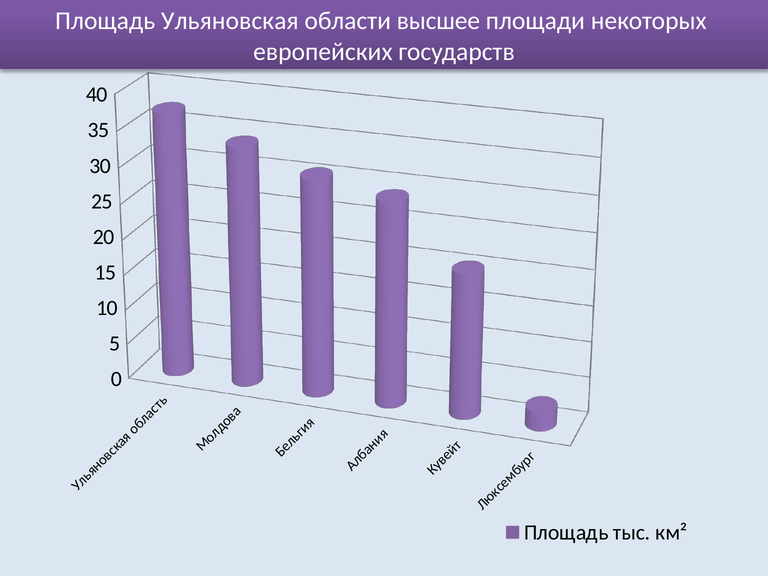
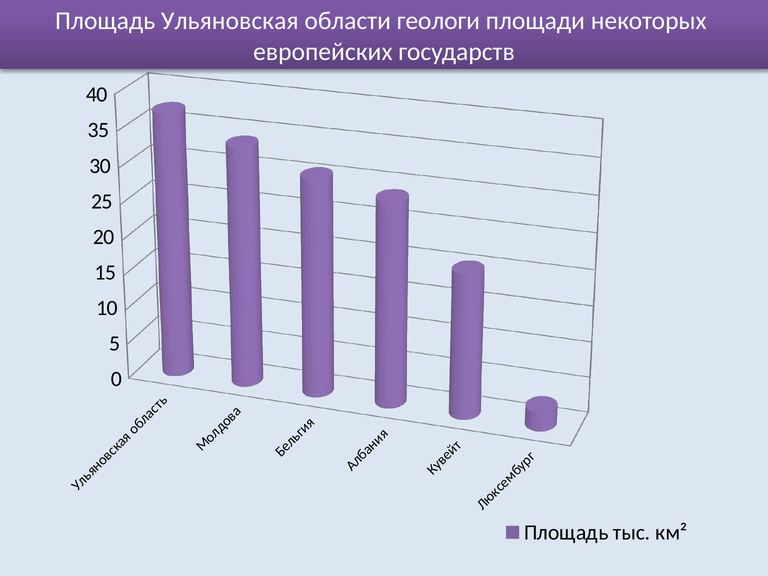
высшее: высшее -> геологи (438, 21)
